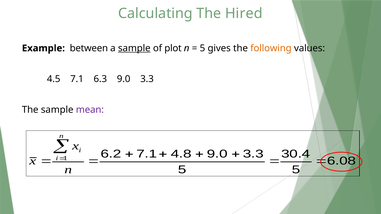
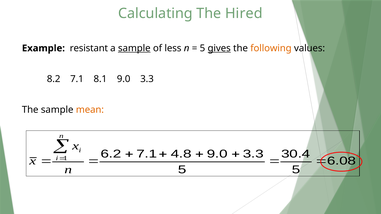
between: between -> resistant (89, 48)
plot: plot -> less (173, 48)
gives underline: none -> present (219, 48)
4.5: 4.5 -> 8.2 (54, 79)
6.3: 6.3 -> 8.1 (100, 79)
mean colour: purple -> orange (90, 110)
